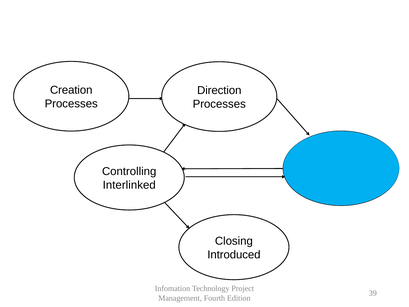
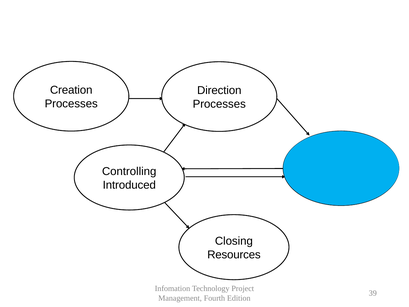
Interlinked: Interlinked -> Introduced (129, 185)
Introduced: Introduced -> Resources (234, 255)
